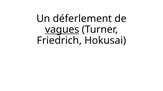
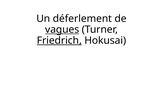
Friedrich underline: none -> present (59, 41)
